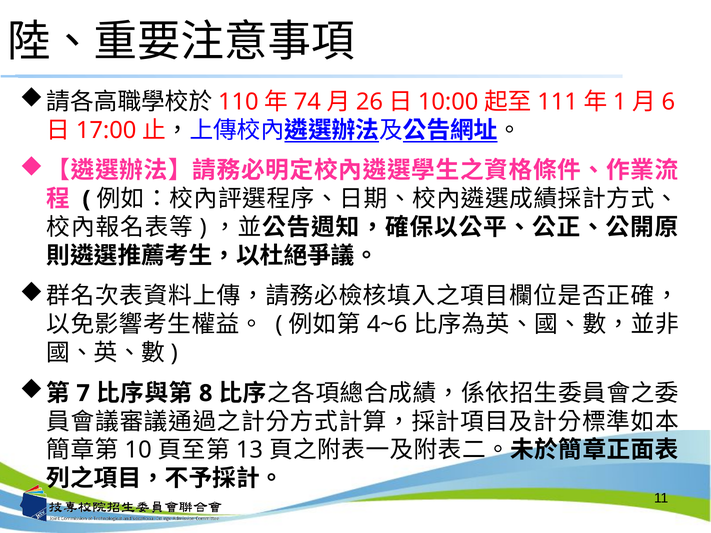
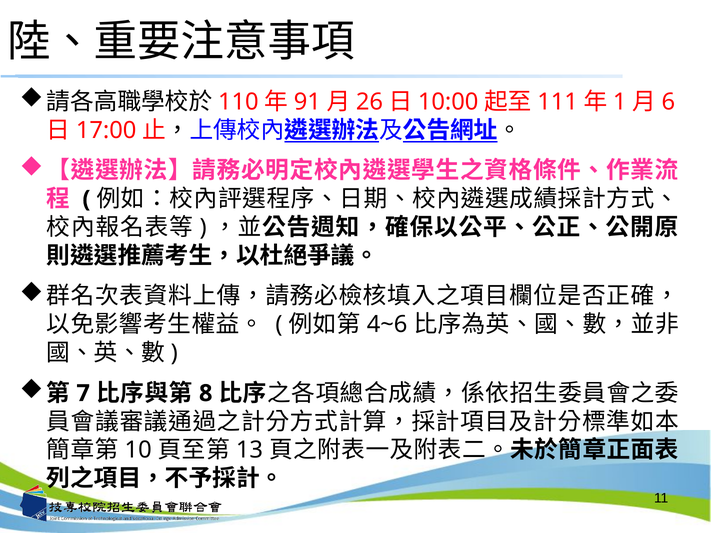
74: 74 -> 91 (307, 102)
